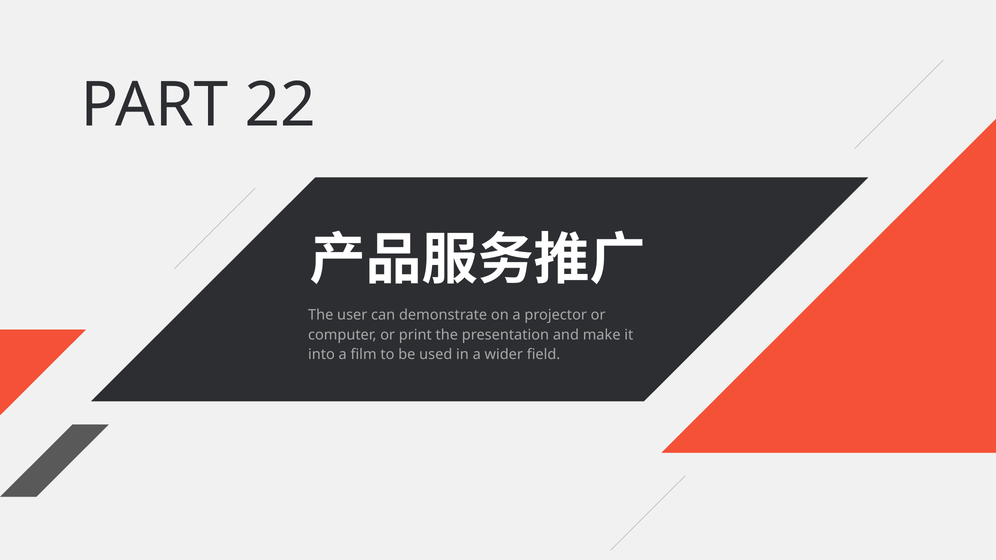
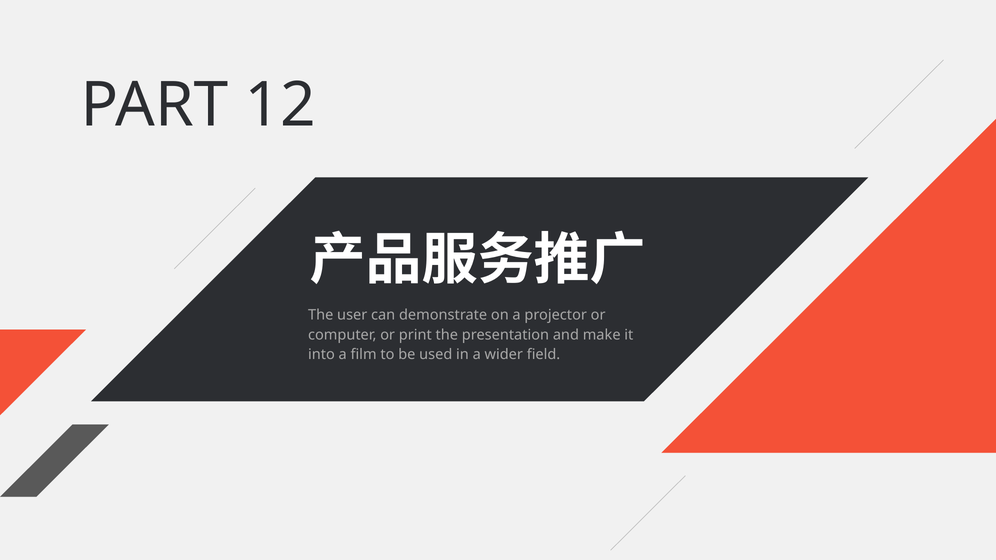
22: 22 -> 12 (280, 105)
